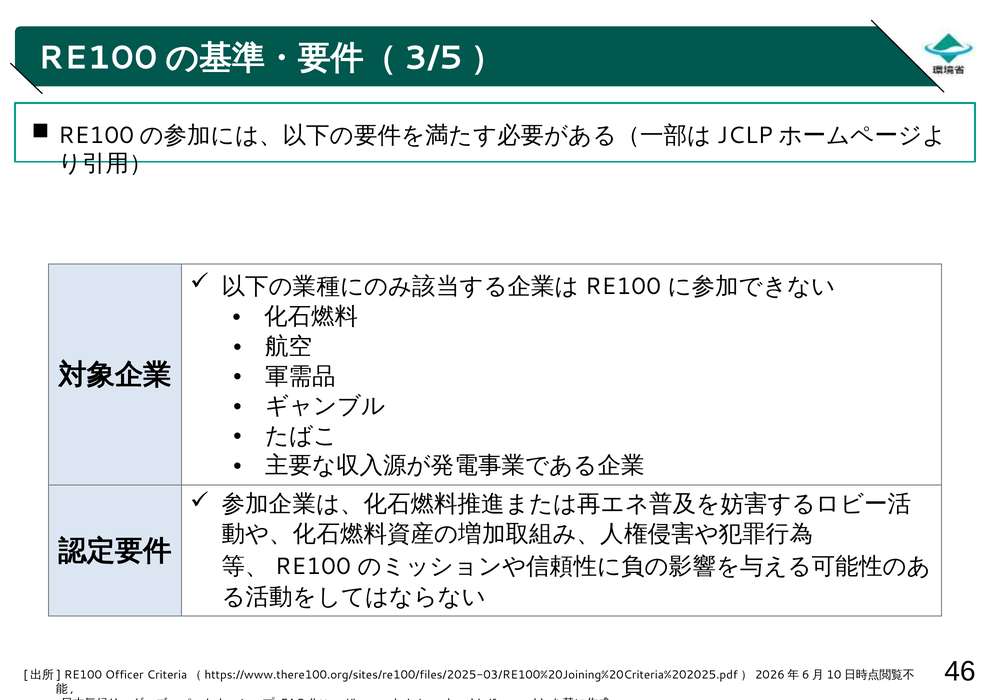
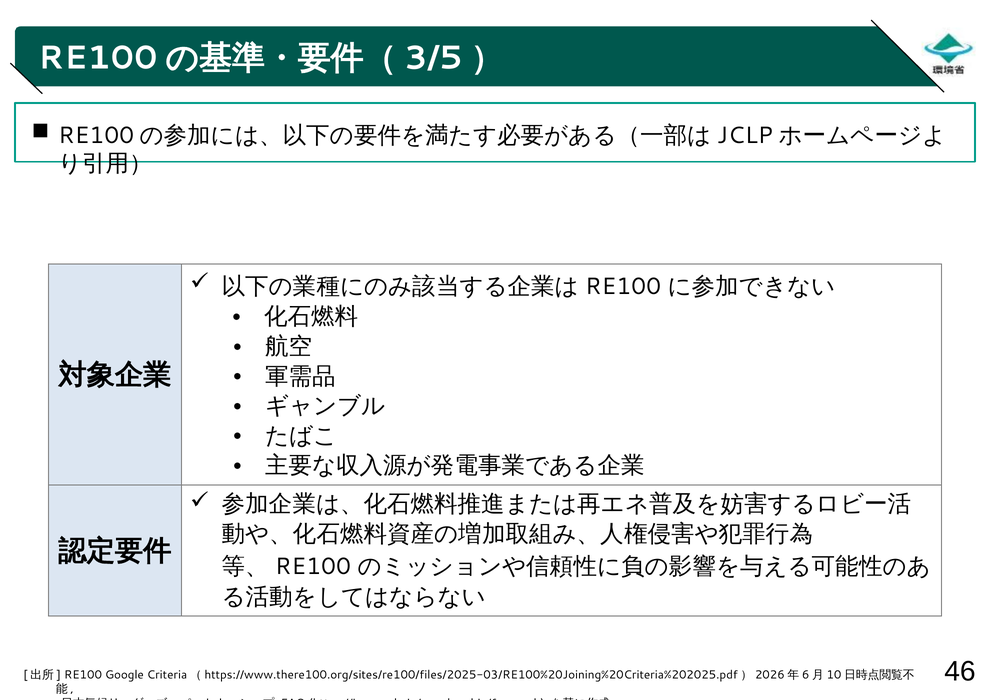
Officer: Officer -> Google (124, 675)
